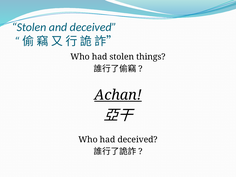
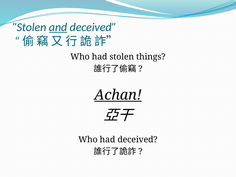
and underline: none -> present (58, 27)
